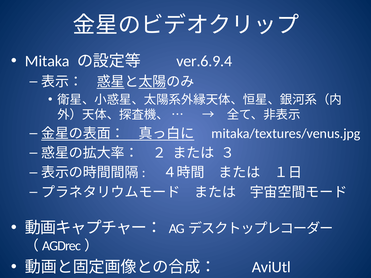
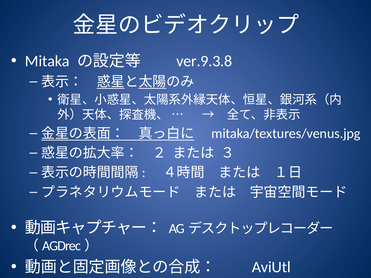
ver.6.9.4: ver.6.9.4 -> ver.9.3.8 (204, 61)
